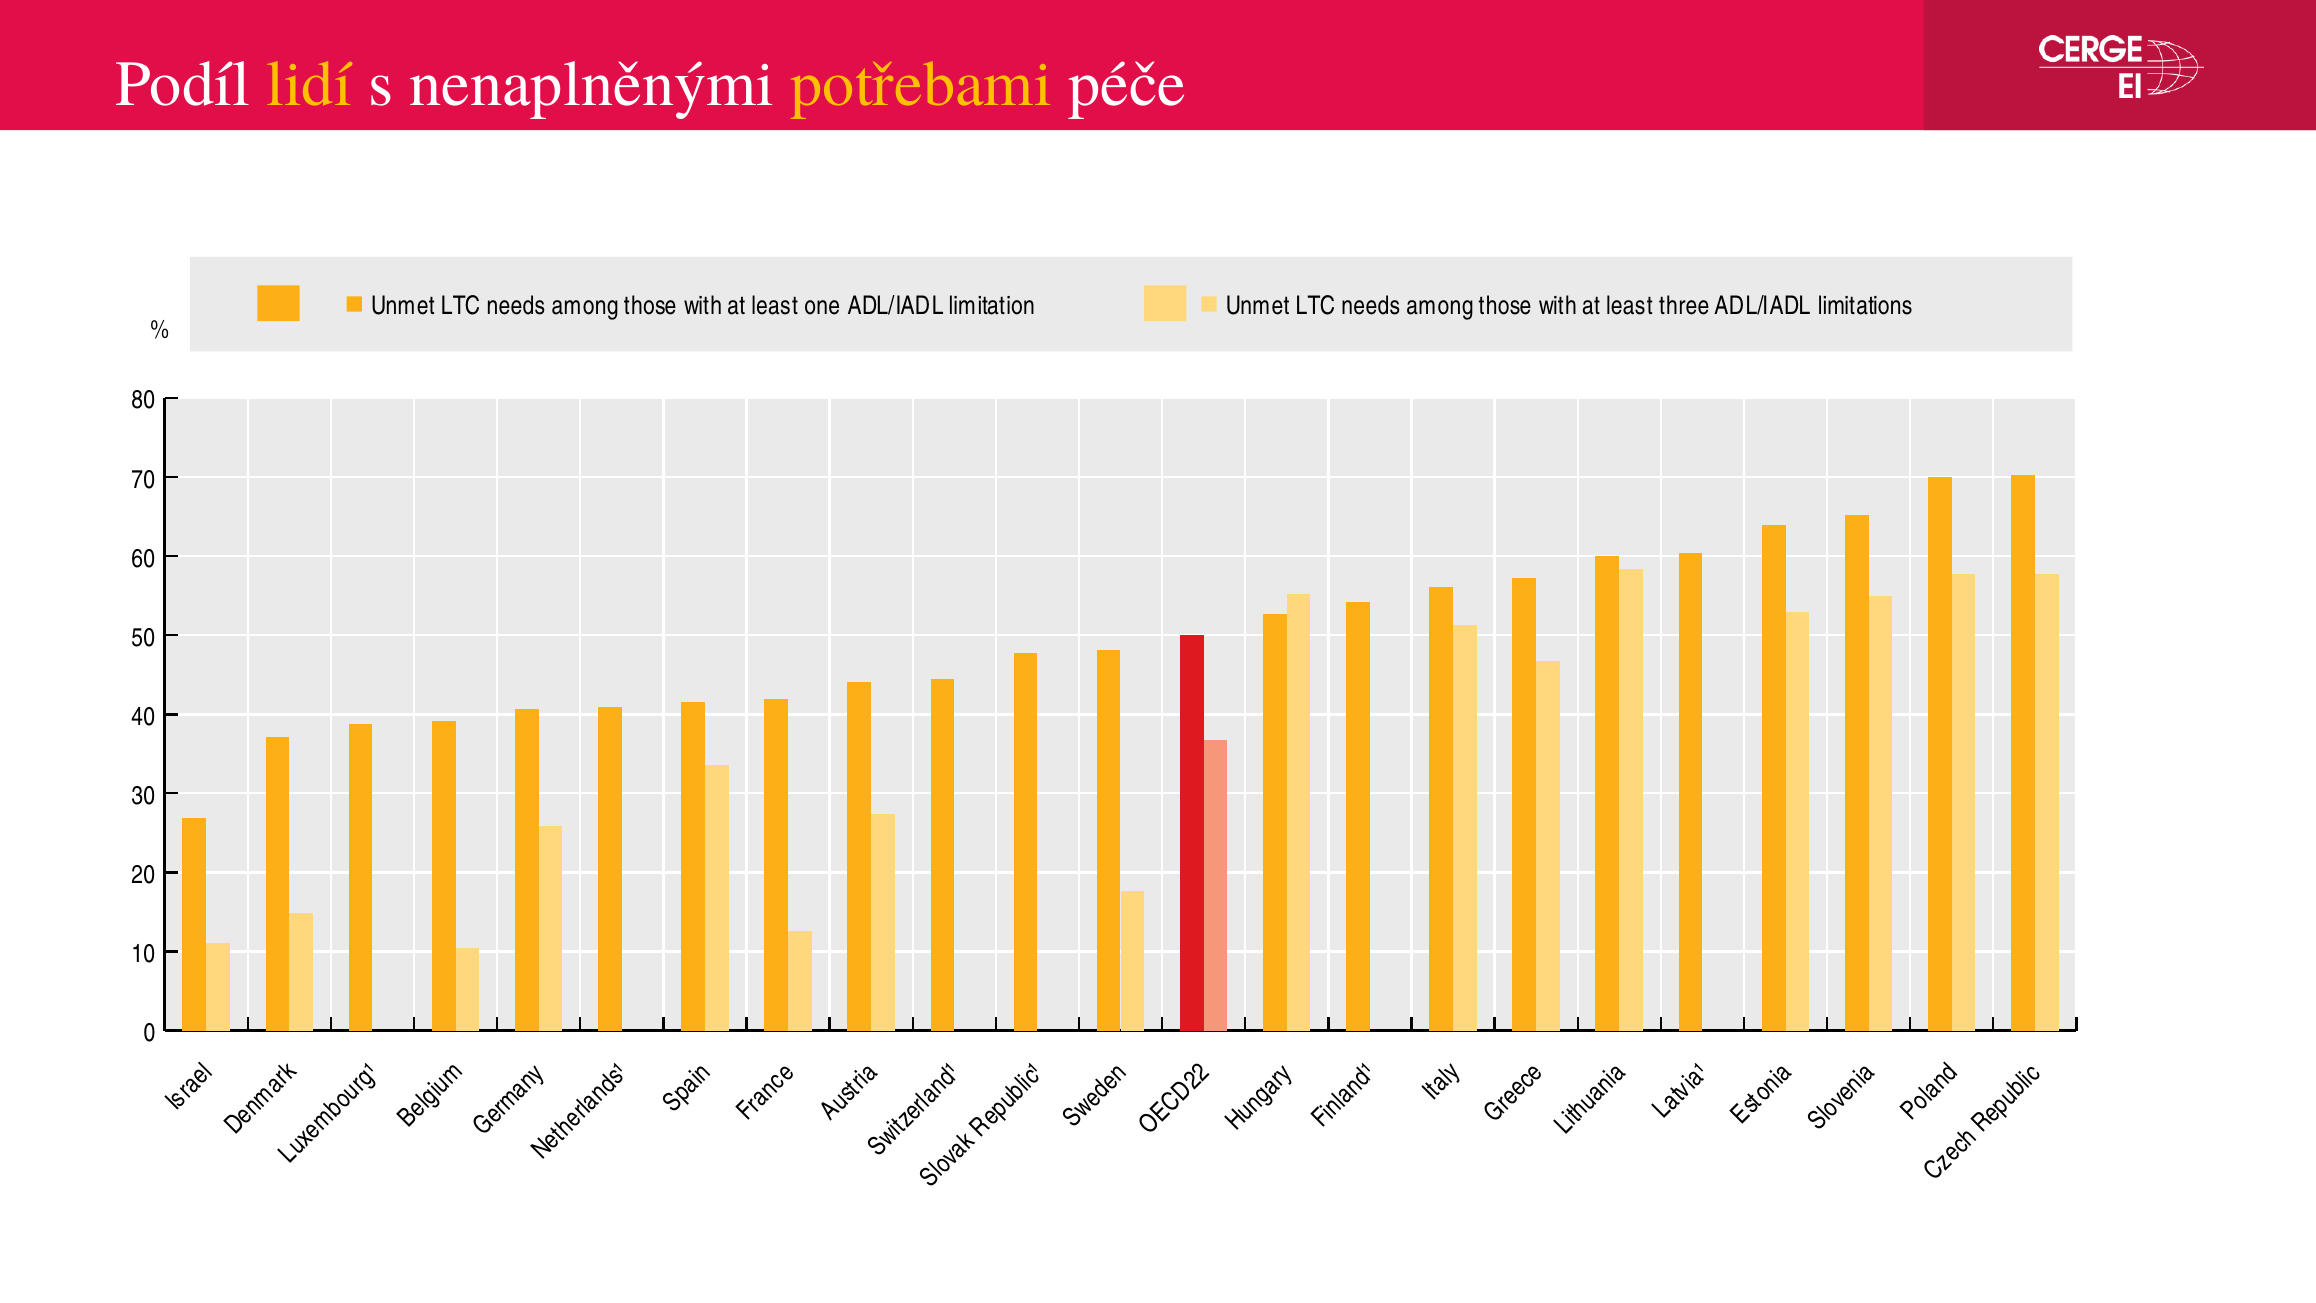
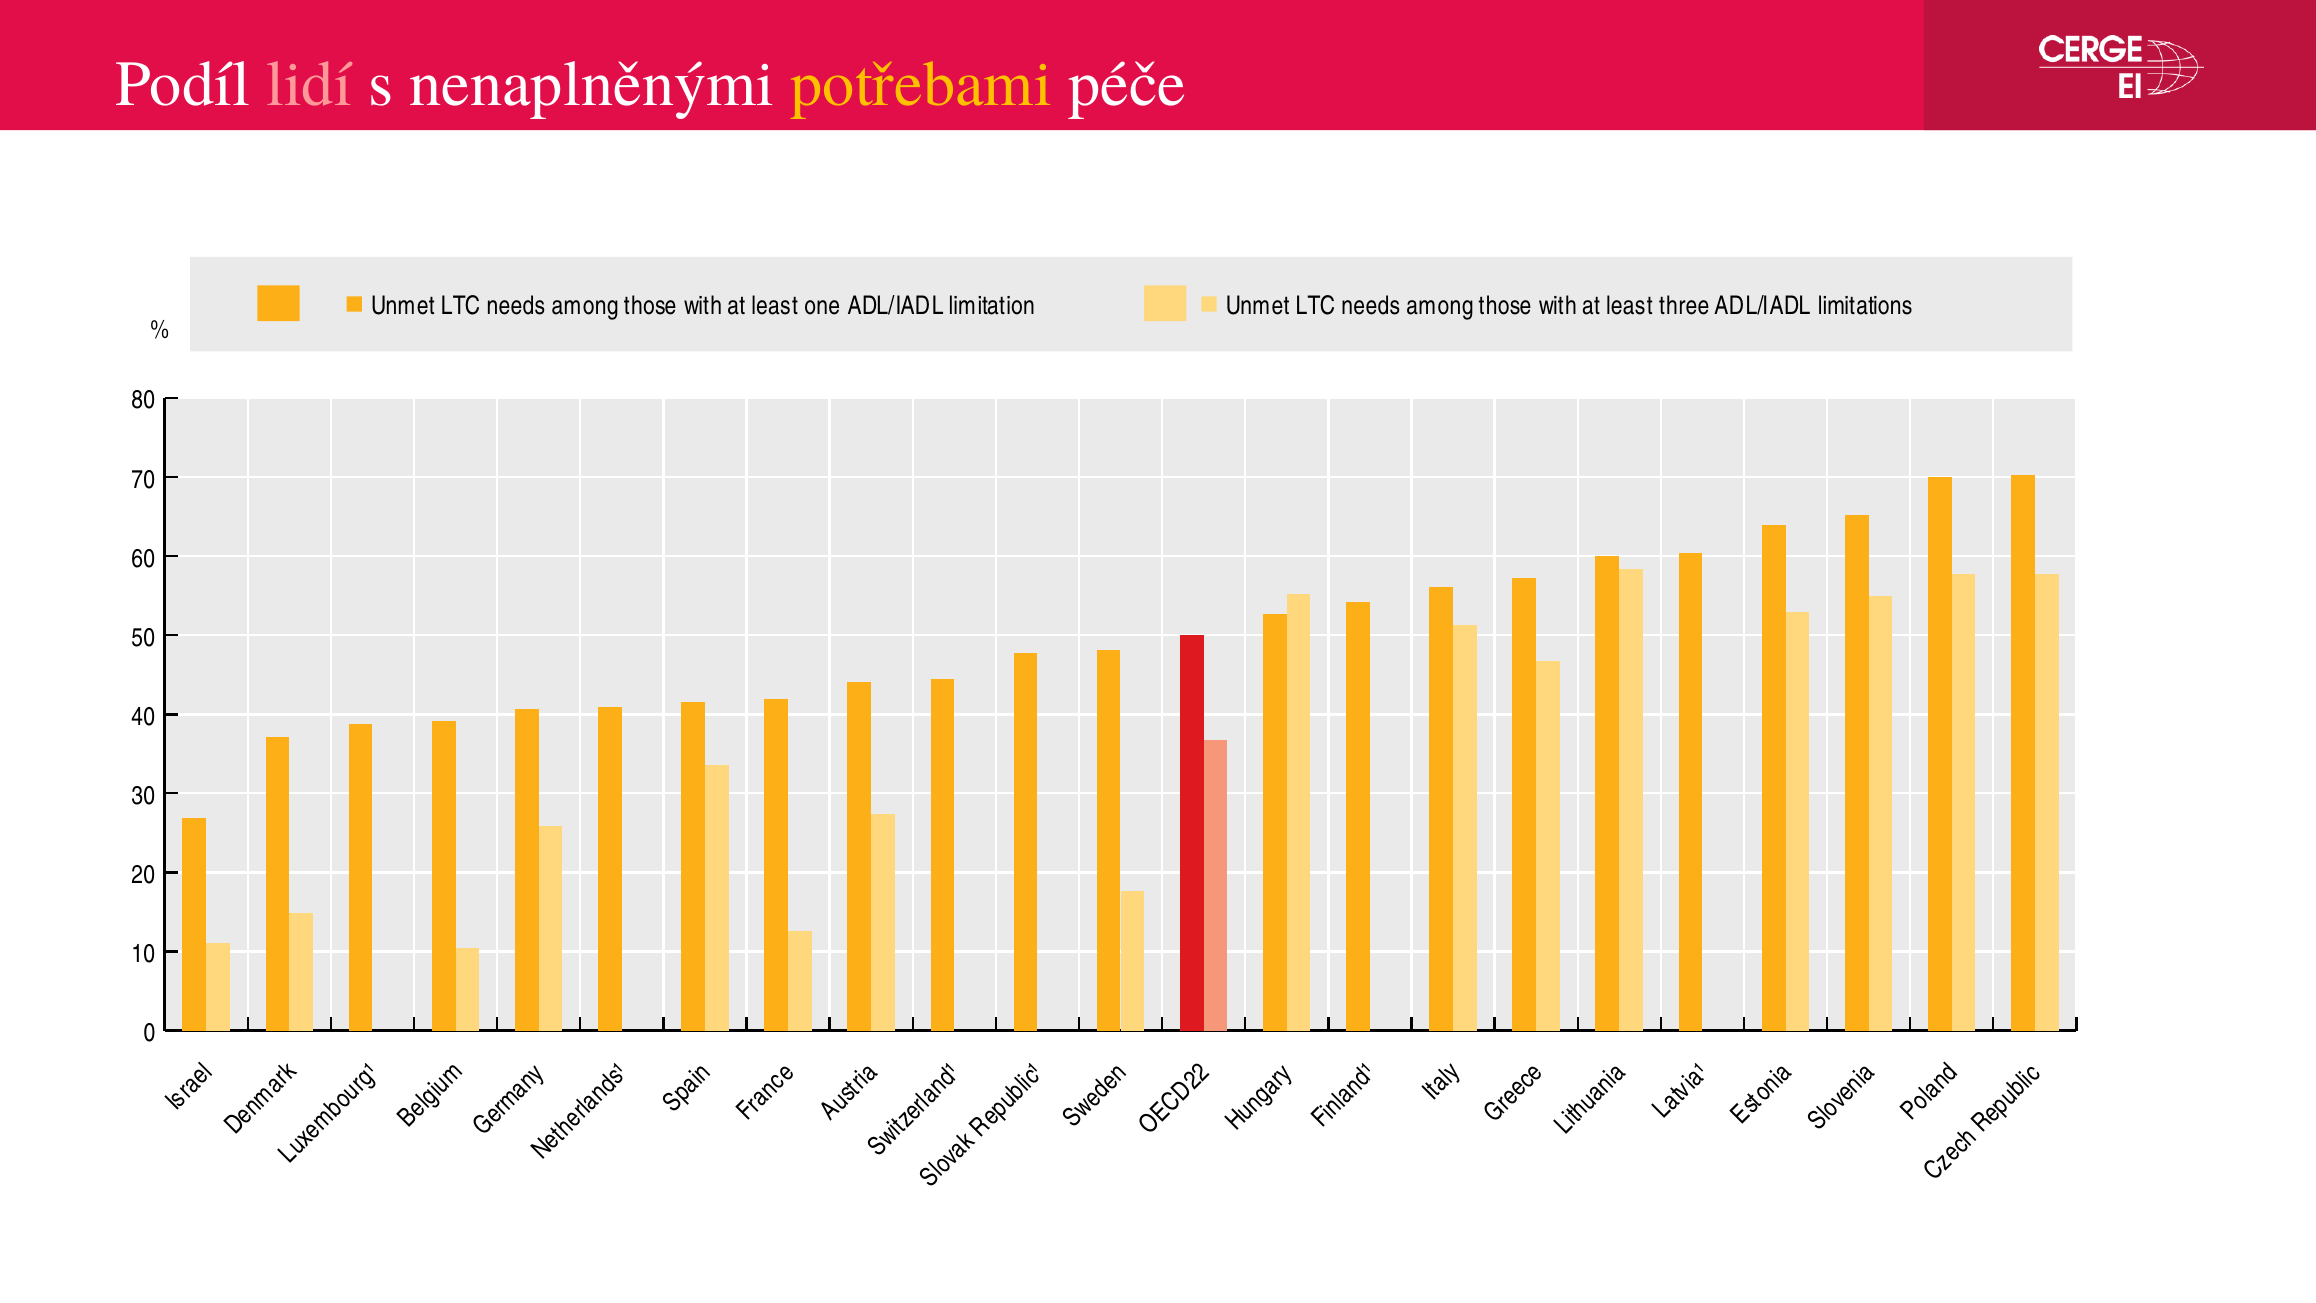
lidí colour: yellow -> pink (309, 84)
